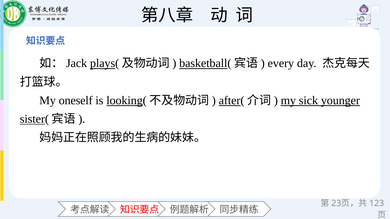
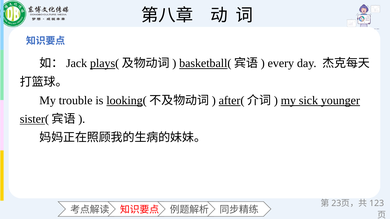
oneself: oneself -> trouble (76, 101)
